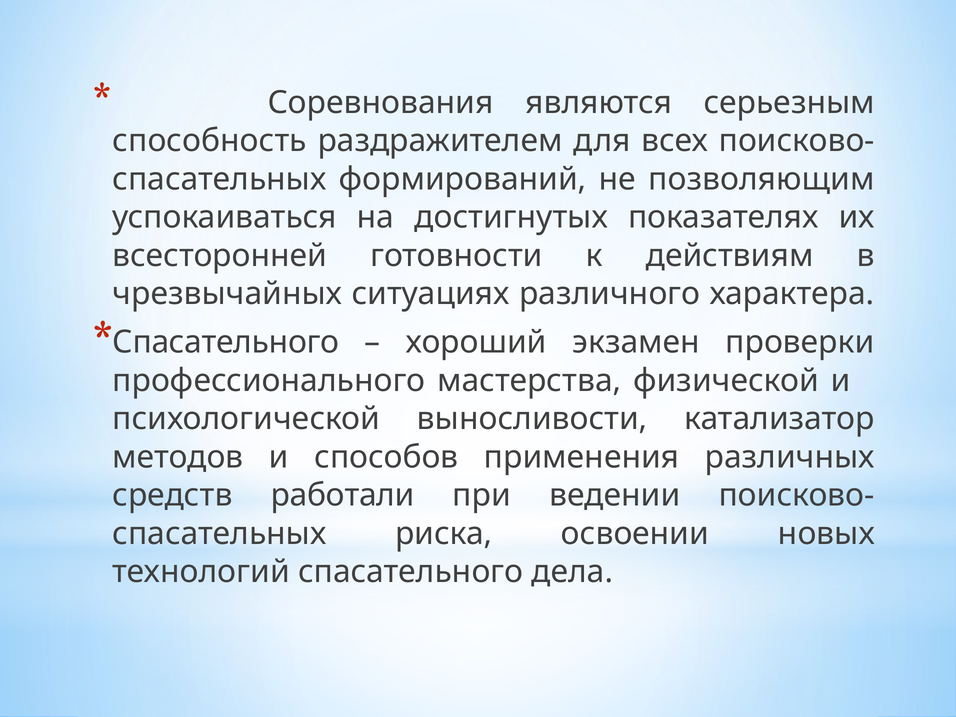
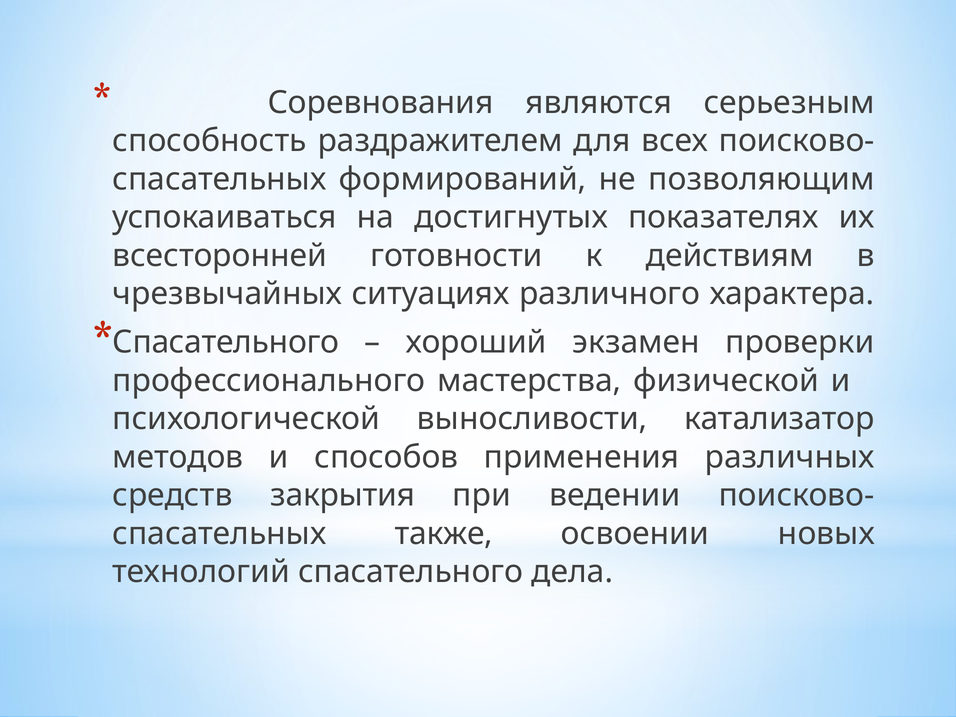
работали: работали -> закрытия (343, 495)
риска: риска -> также (444, 534)
